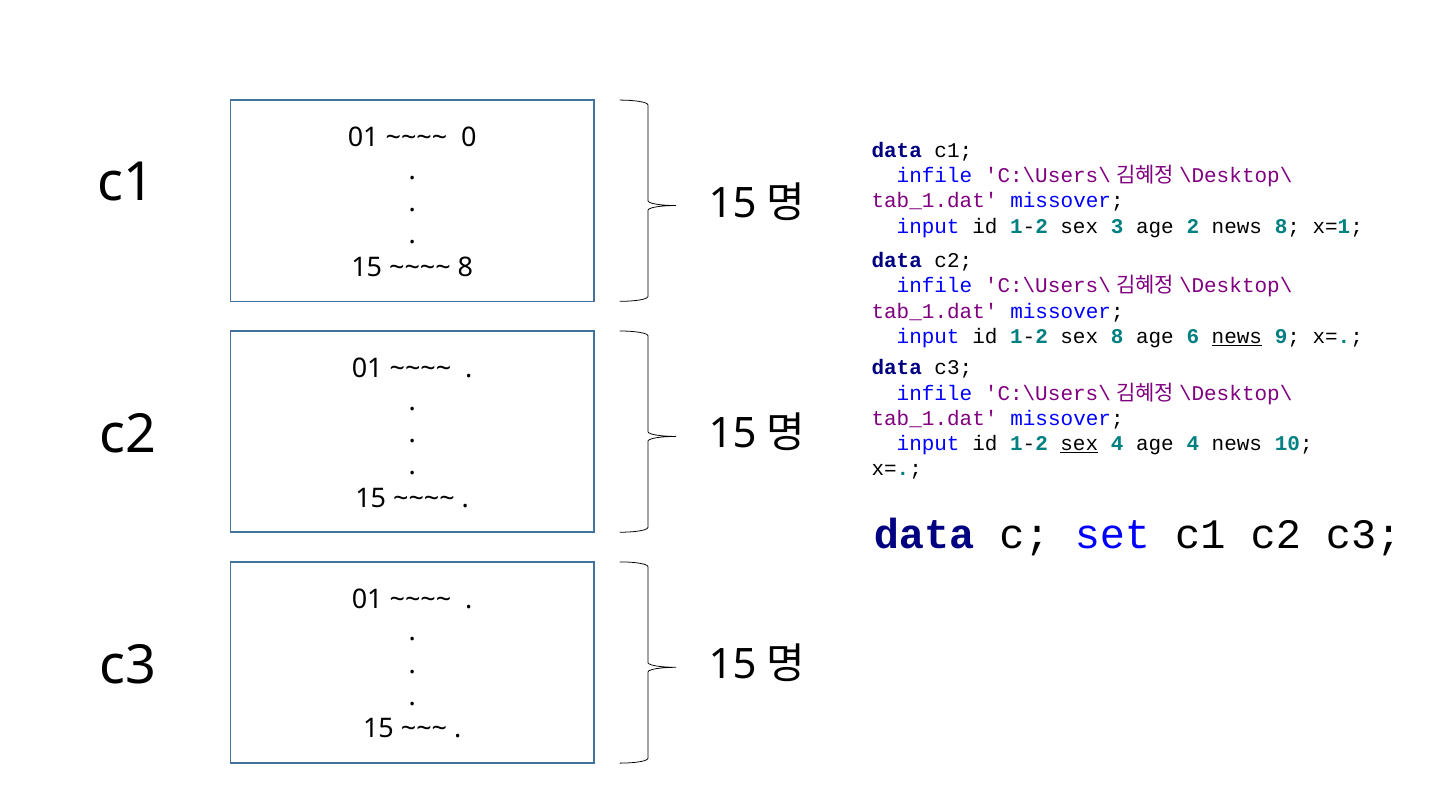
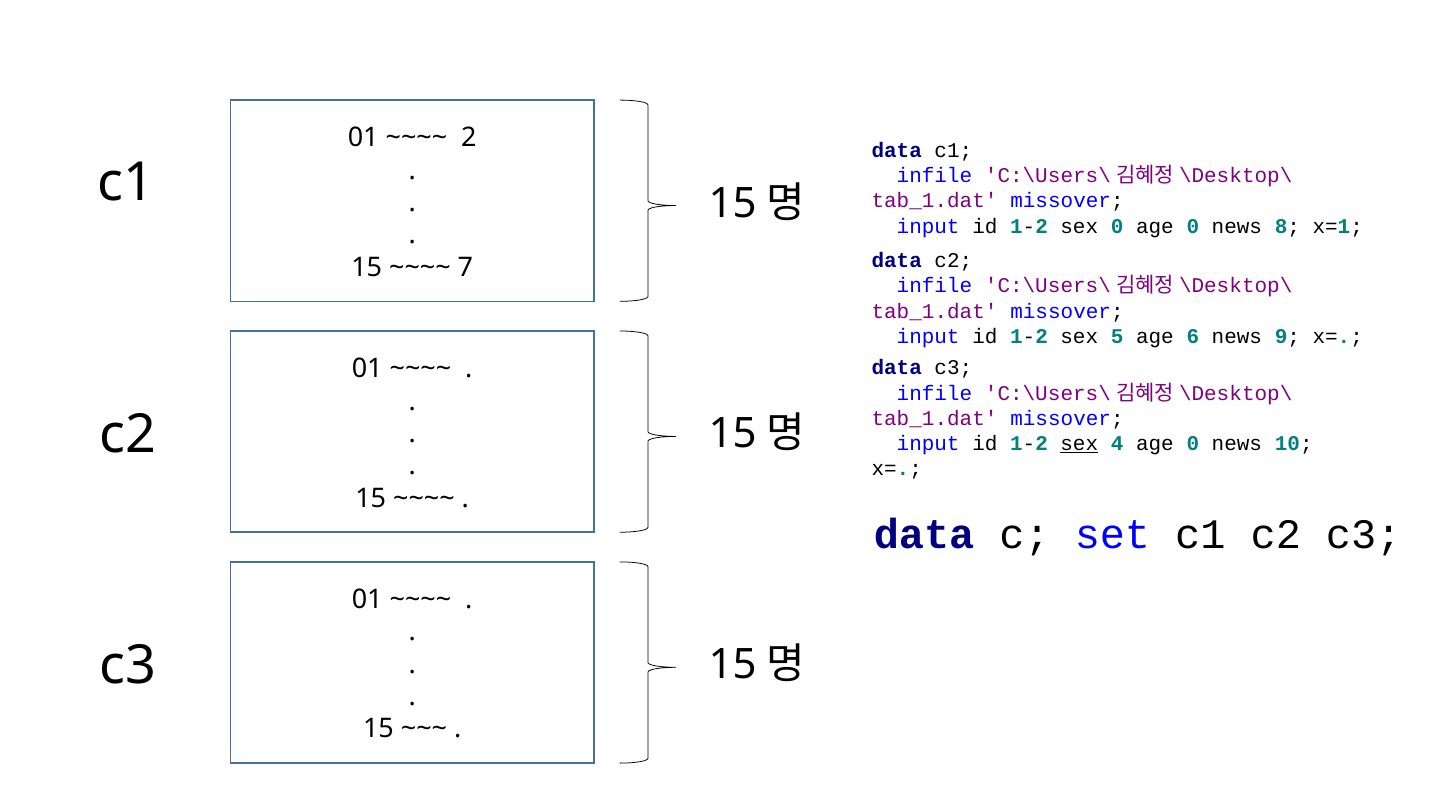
0: 0 -> 2 (469, 138)
sex 3: 3 -> 0 (1117, 226)
2: 2 -> 0 (1193, 226)
8: 8 -> 7 (465, 267)
sex 8: 8 -> 5 (1117, 336)
news underline: present -> none (1237, 336)
4 age 4: 4 -> 0 (1193, 443)
